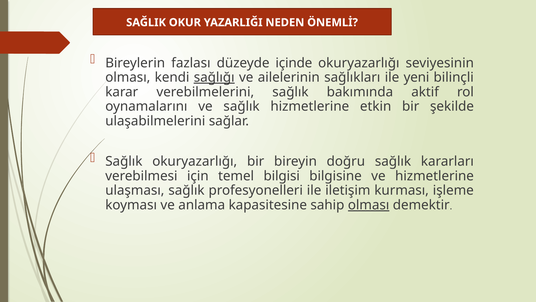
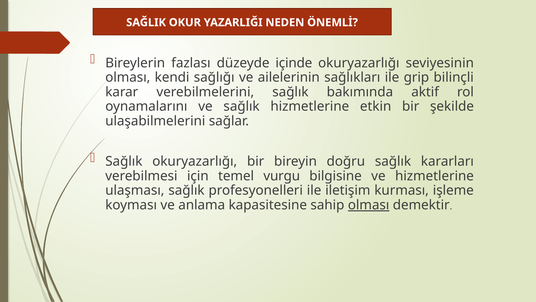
sağlığı underline: present -> none (214, 77)
yeni: yeni -> grip (416, 77)
bilgisi: bilgisi -> vurgu (282, 176)
